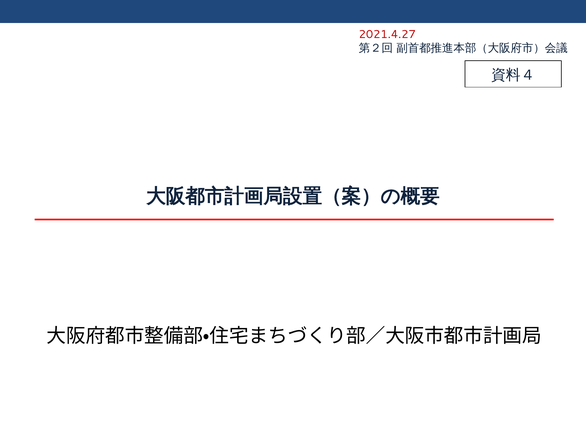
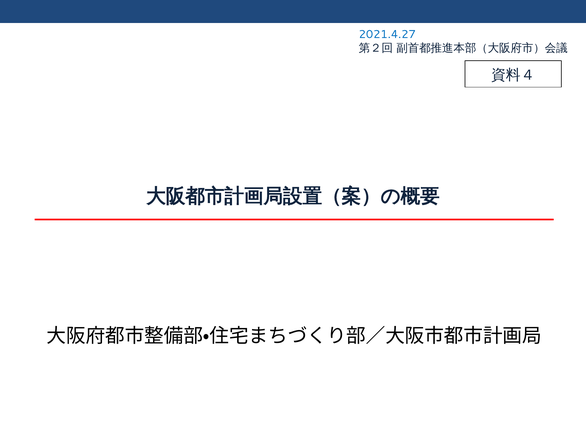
2021.4.27 colour: red -> blue (387, 34)
